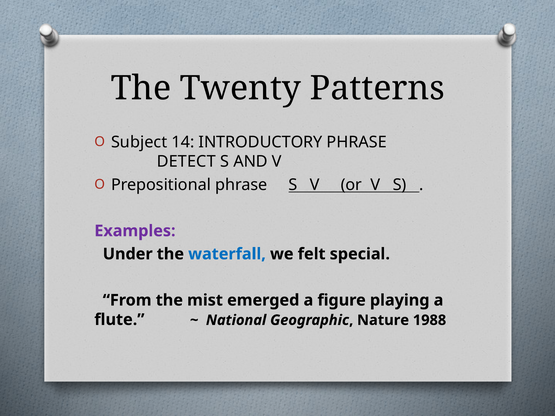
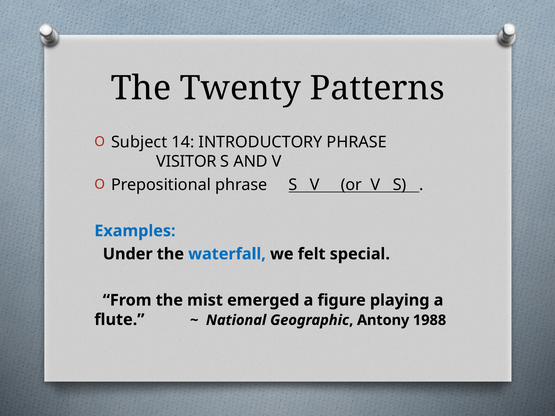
DETECT: DETECT -> VISITOR (186, 162)
Examples colour: purple -> blue (135, 231)
Nature: Nature -> Antony (383, 320)
